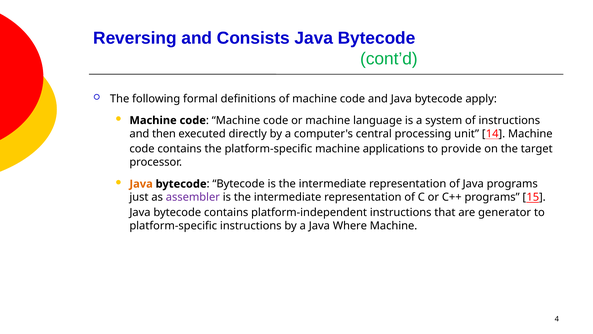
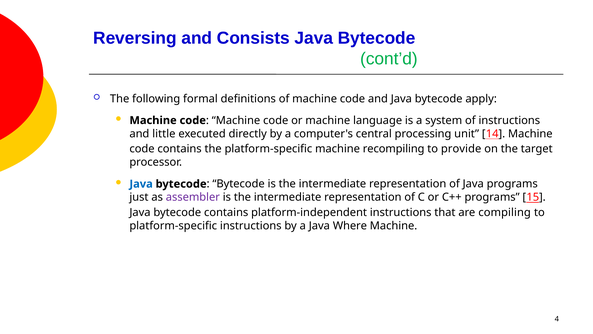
then: then -> little (164, 134)
applications: applications -> recompiling (394, 149)
Java colour: orange -> blue (141, 184)
generator: generator -> compiling (505, 212)
